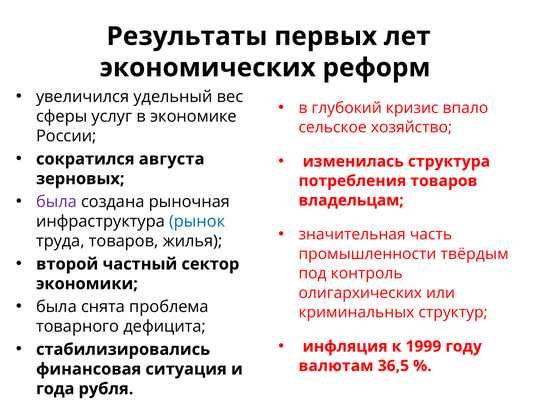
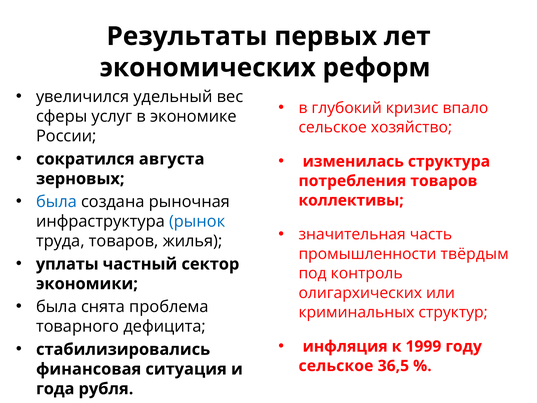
была colour: purple -> blue (56, 202)
владельцам: владельцам -> коллективы (351, 200)
второй: второй -> уплаты (67, 264)
валютам: валютам -> сельское (336, 366)
